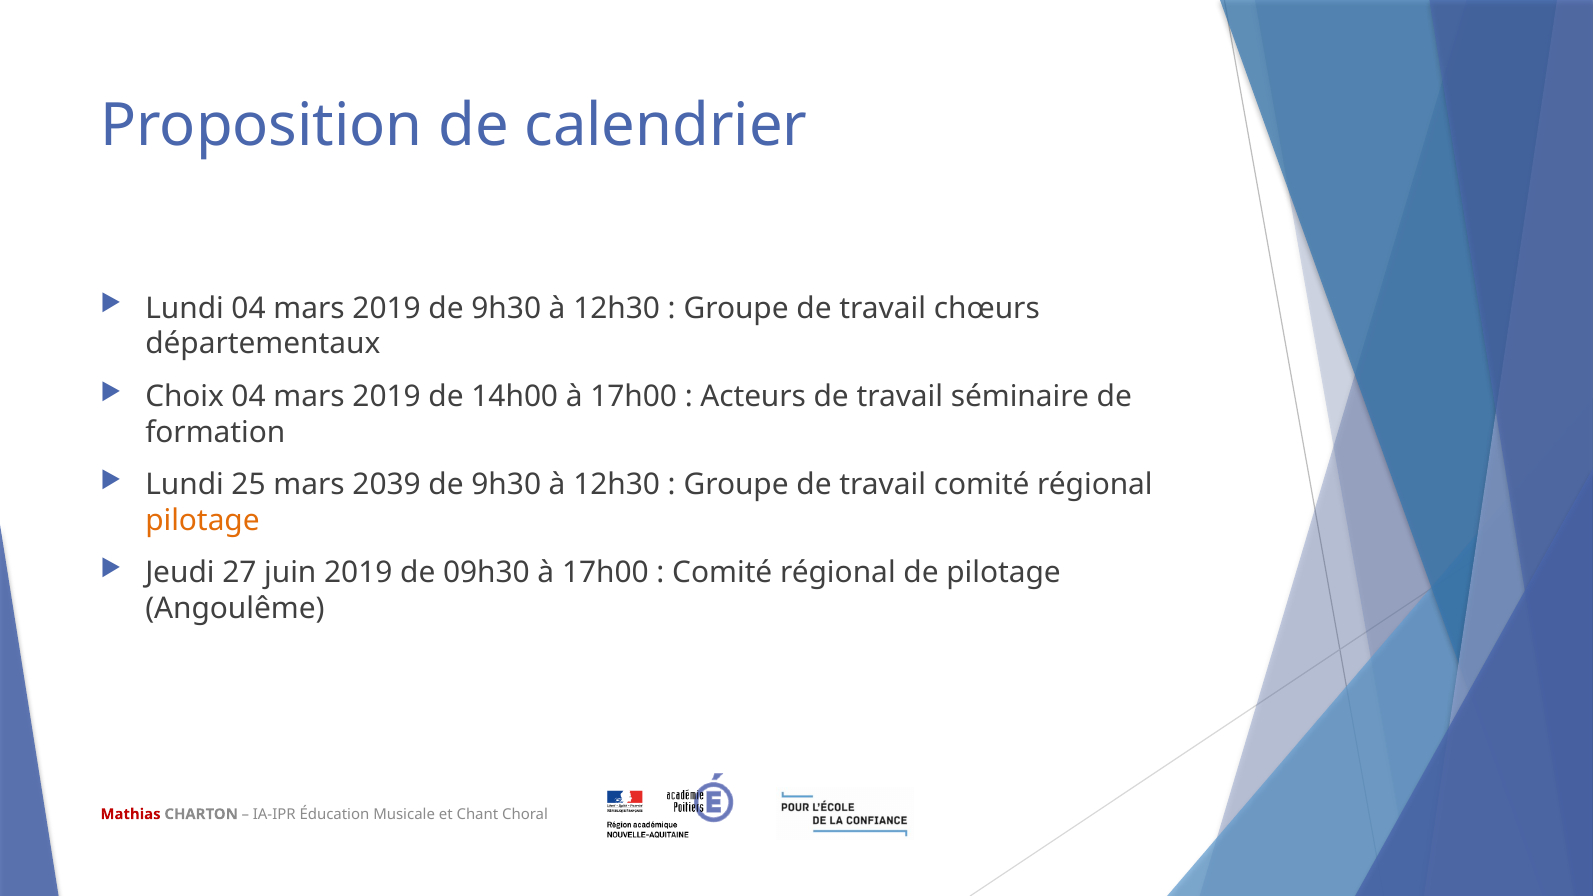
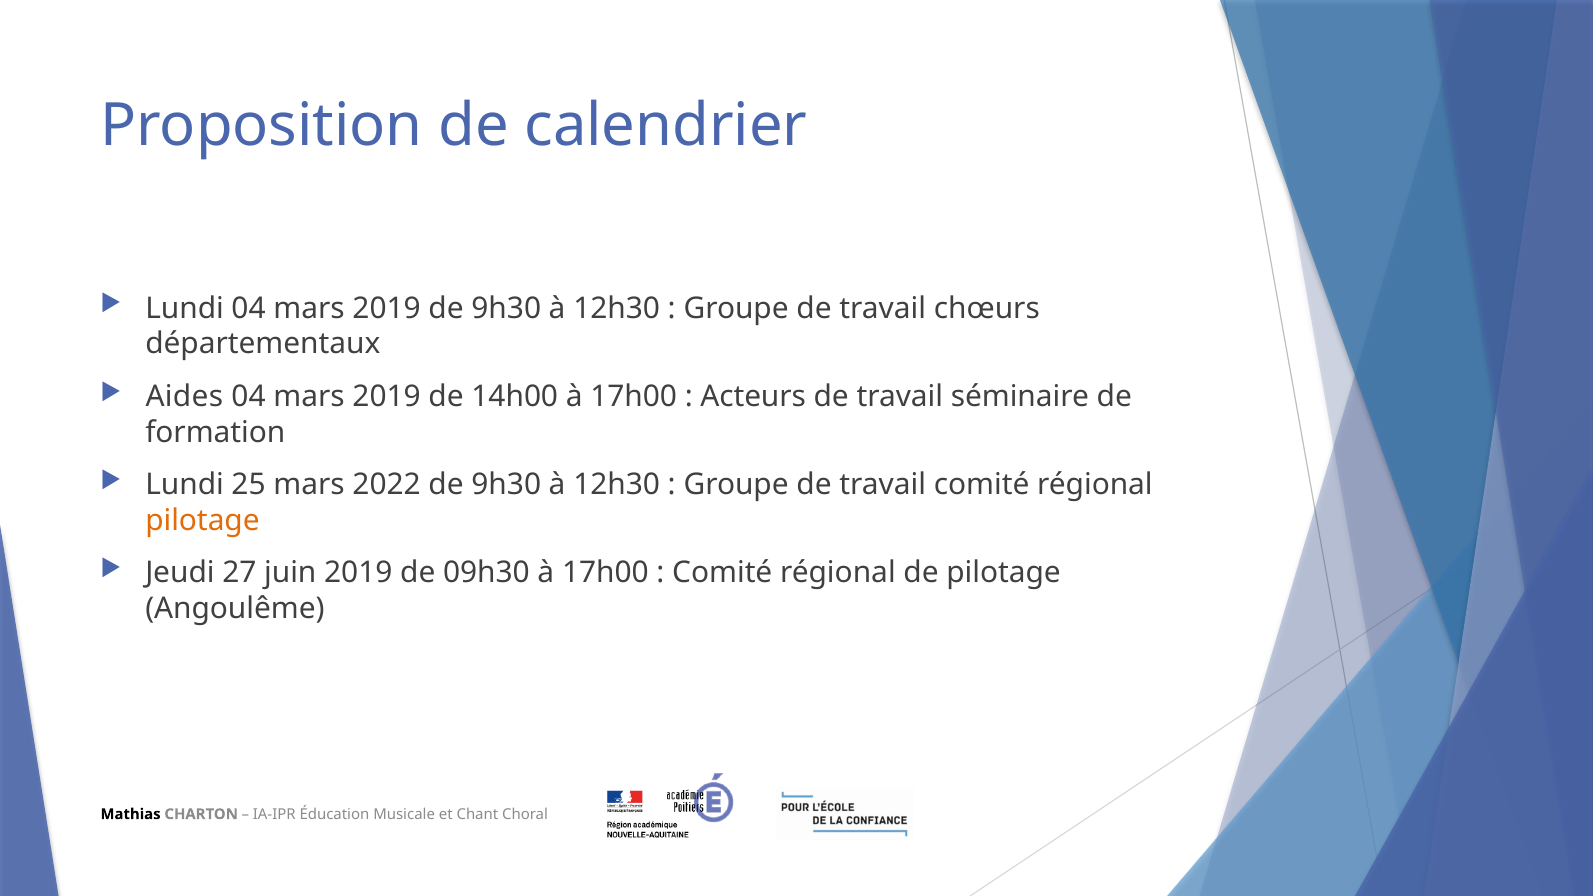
Choix: Choix -> Aides (184, 397)
2039: 2039 -> 2022 (387, 485)
Mathias colour: red -> black (130, 814)
